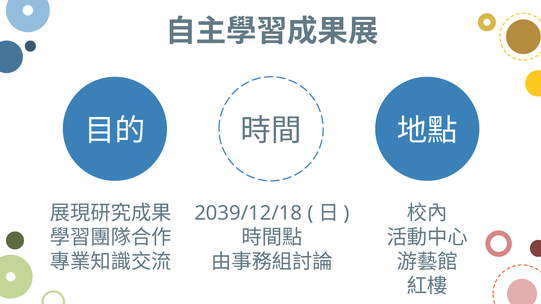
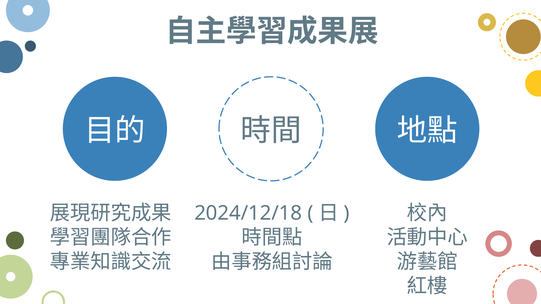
2039/12/18: 2039/12/18 -> 2024/12/18 (248, 213)
